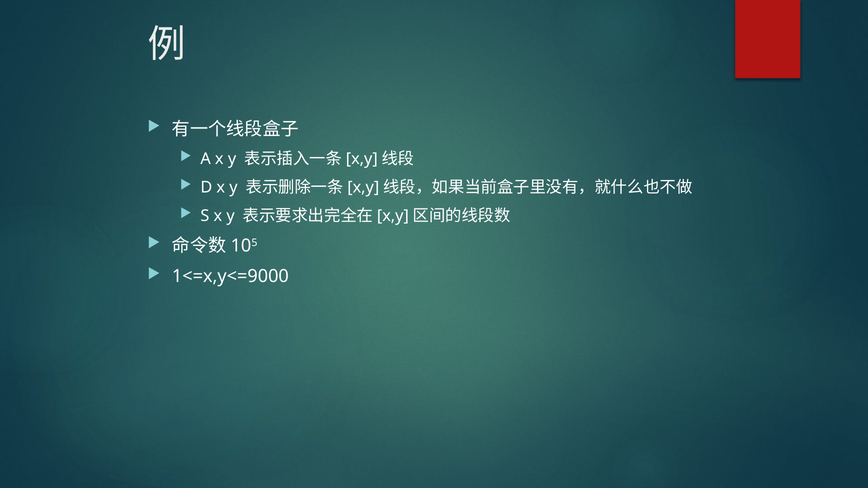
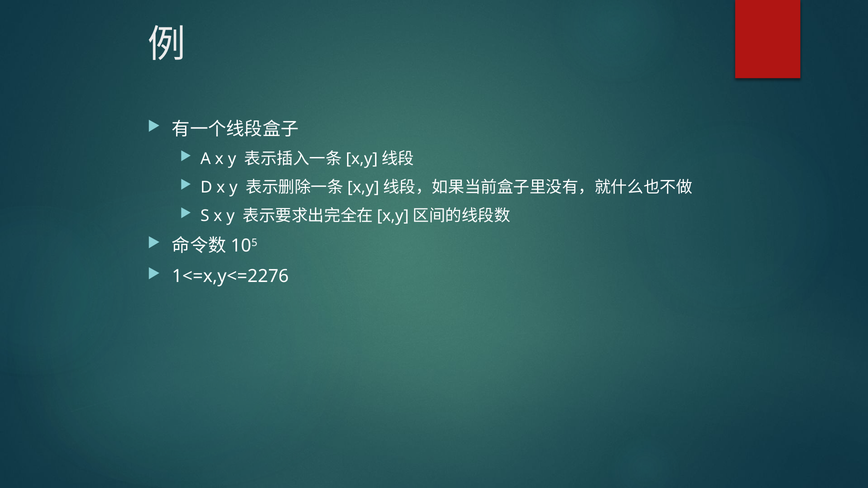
1<=x,y<=9000: 1<=x,y<=9000 -> 1<=x,y<=2276 (230, 277)
